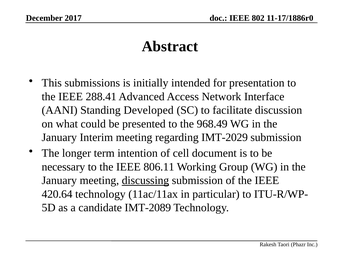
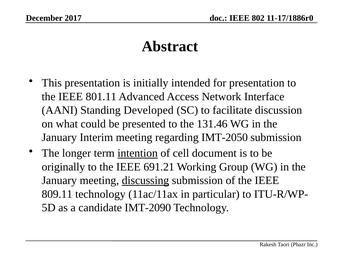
This submissions: submissions -> presentation (92, 83)
288.41: 288.41 -> 801.11 (101, 97)
968.49: 968.49 -> 131.46 (212, 124)
IMT-2029: IMT-2029 -> IMT-2050 (225, 137)
intention underline: none -> present (138, 153)
necessary: necessary -> originally (63, 167)
806.11: 806.11 -> 691.21 (159, 167)
420.64: 420.64 -> 809.11 (57, 194)
IMT-2089: IMT-2089 -> IMT-2090 (148, 208)
